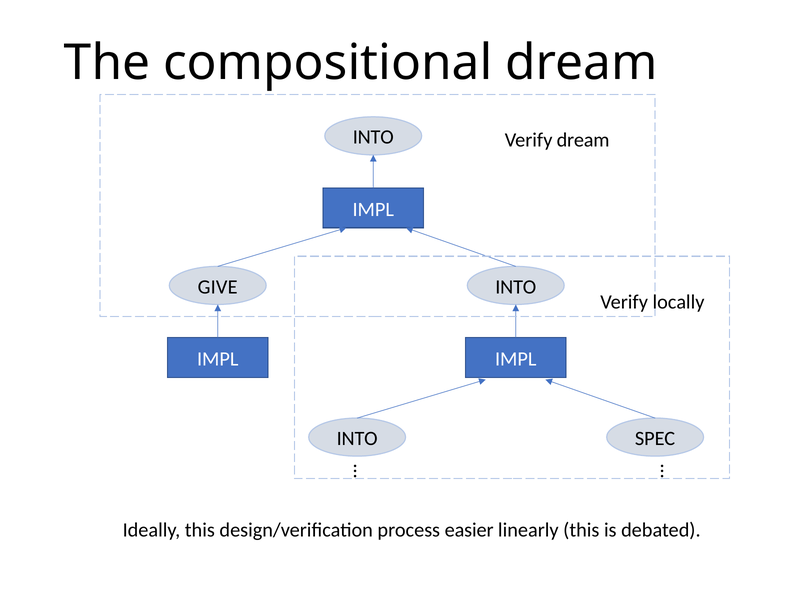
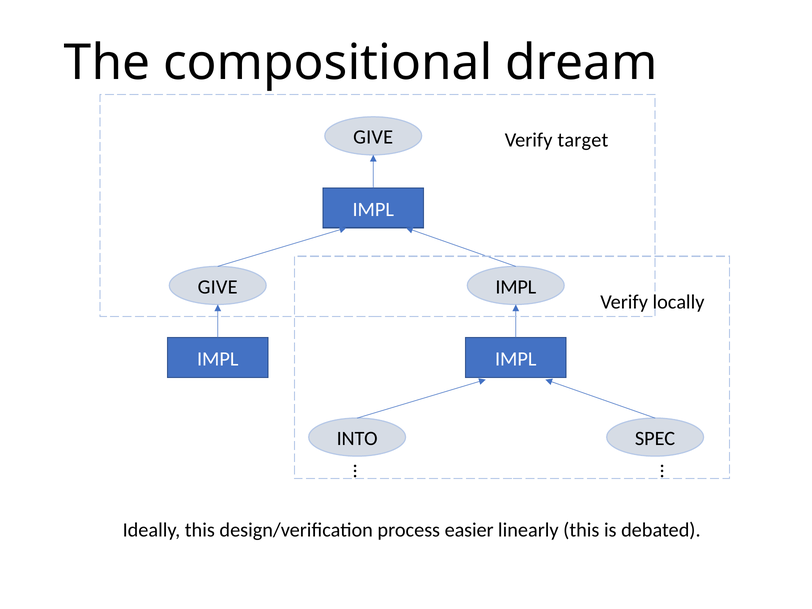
INTO: INTO -> GIVE (373, 137)
Verify dream: dream -> target (583, 140)
INTO: INTO -> IMPL (516, 287)
